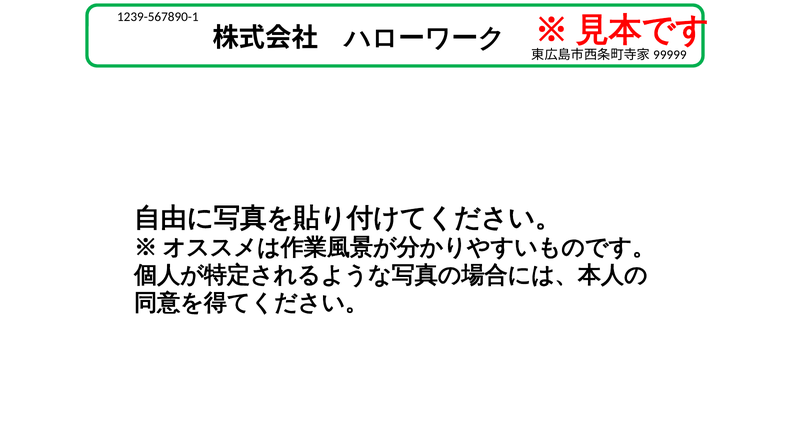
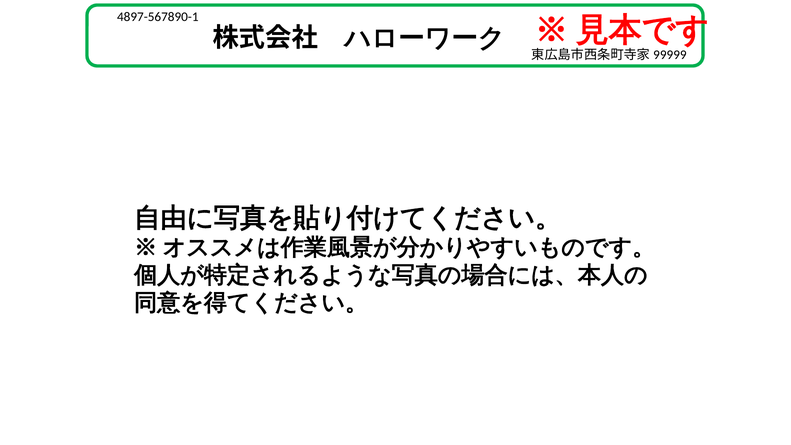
1239-567890-1: 1239-567890-1 -> 4897-567890-1 (158, 17)
